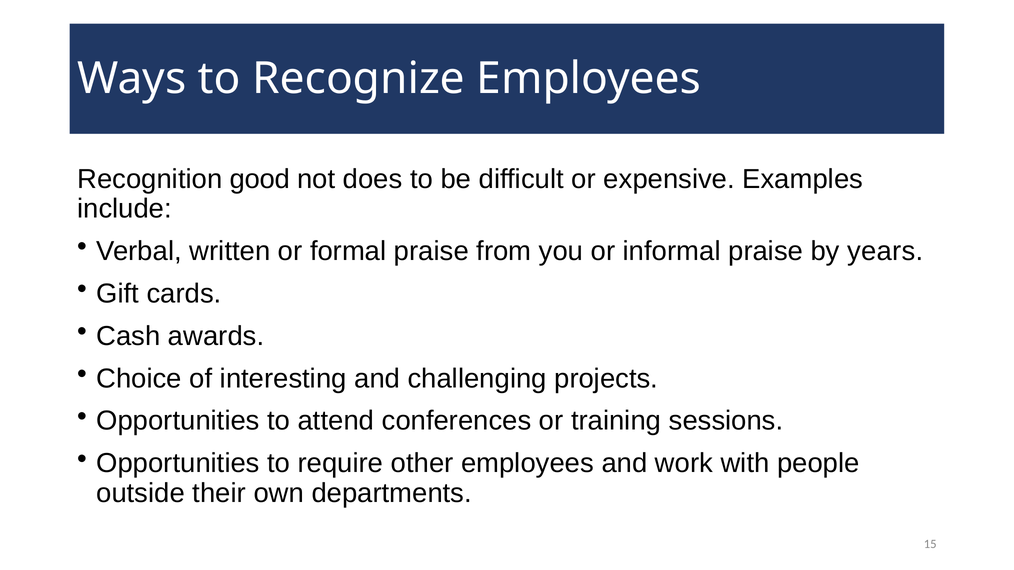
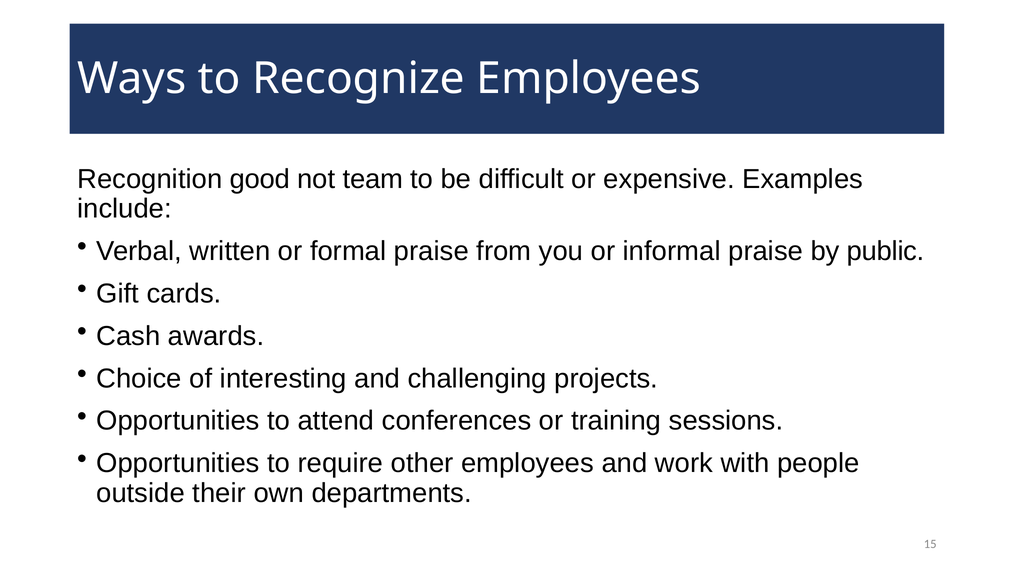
does: does -> team (373, 179)
years: years -> public (886, 251)
